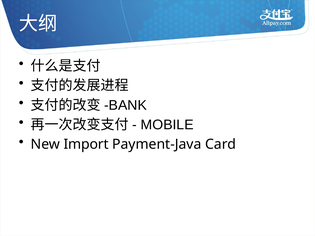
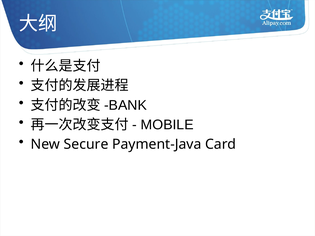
Import: Import -> Secure (86, 144)
